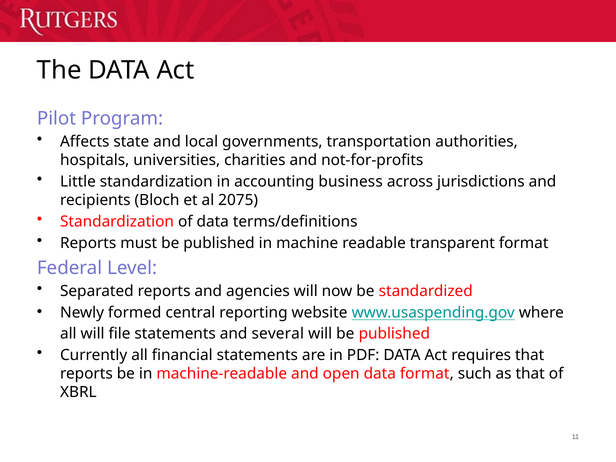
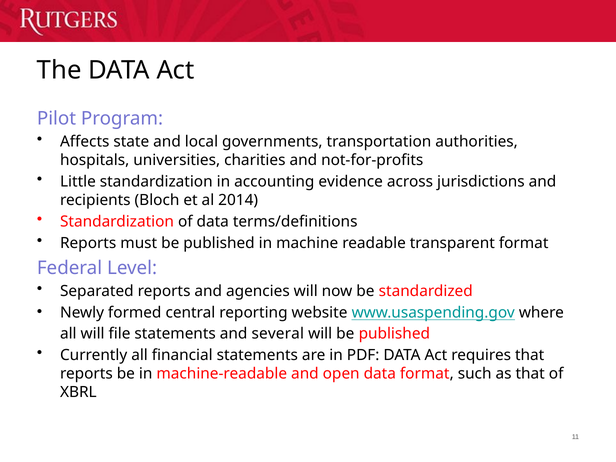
business: business -> evidence (351, 182)
2075: 2075 -> 2014 (238, 200)
